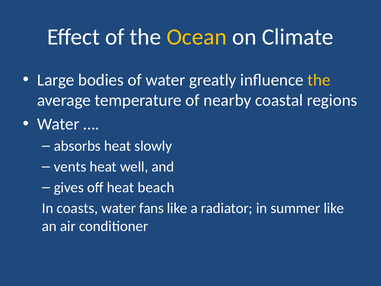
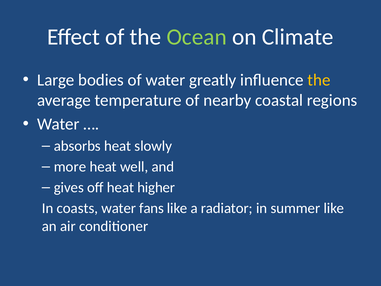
Ocean colour: yellow -> light green (197, 37)
vents: vents -> more (70, 167)
beach: beach -> higher (156, 187)
